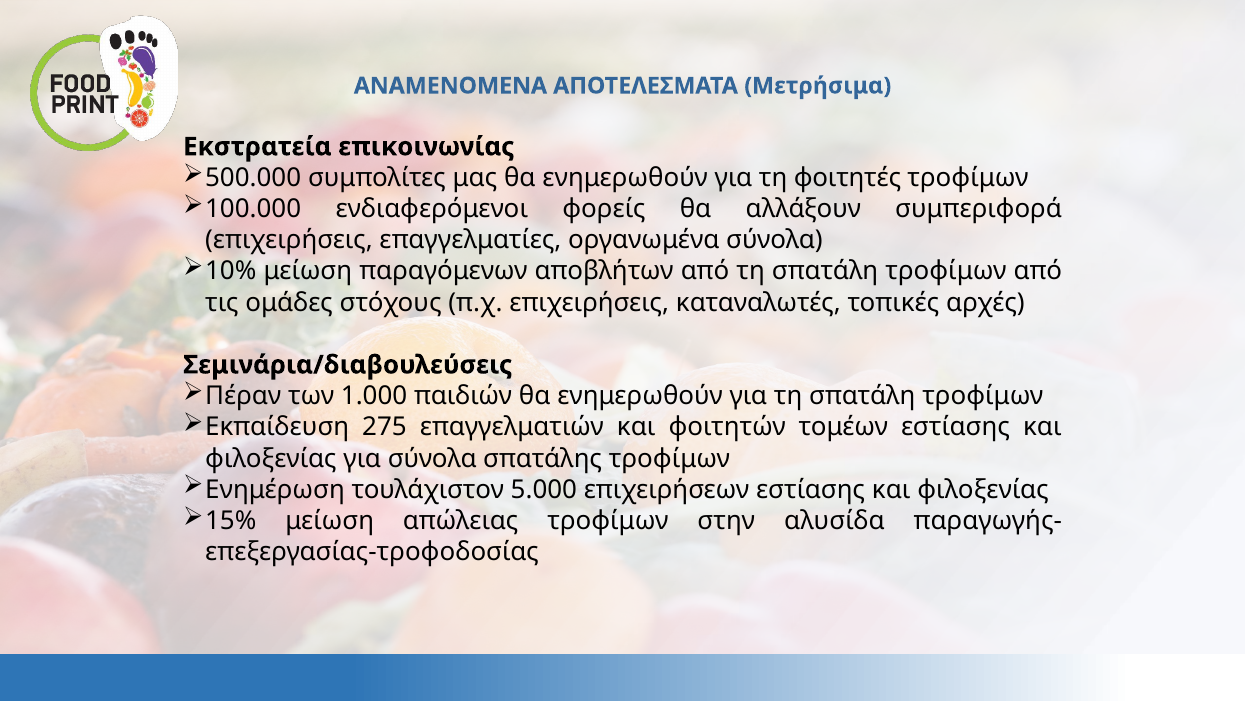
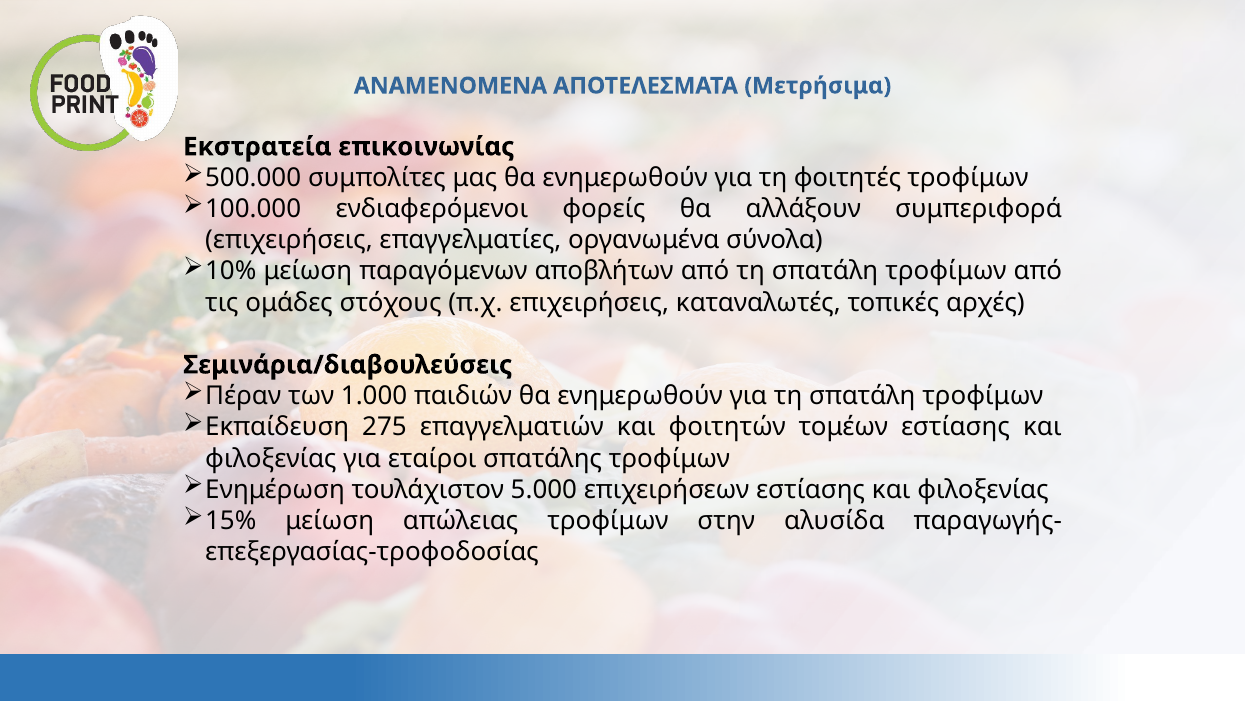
για σύνολα: σύνολα -> εταίροι (432, 458)
